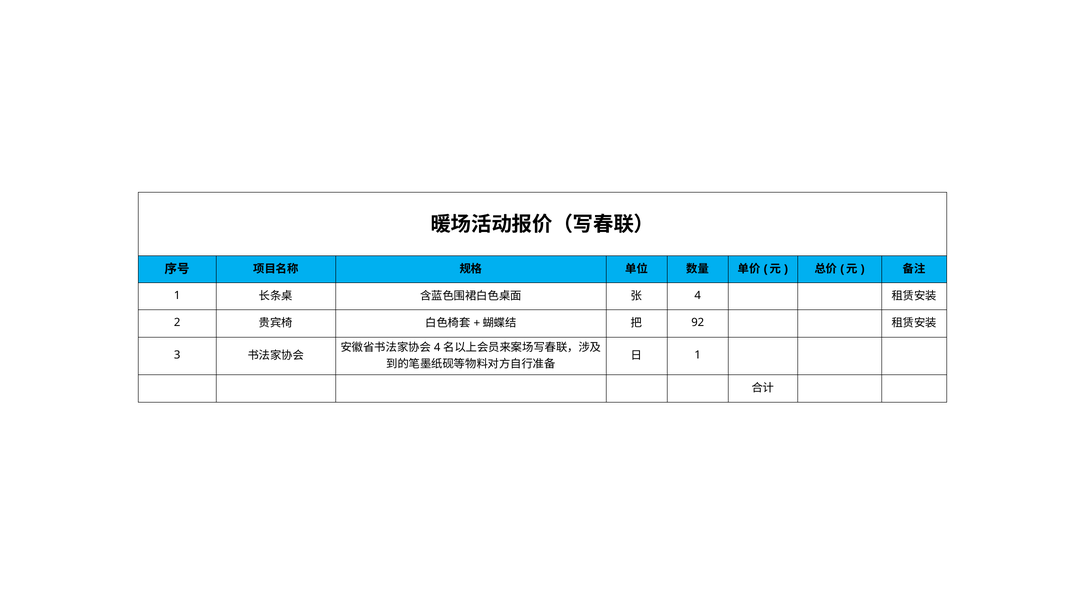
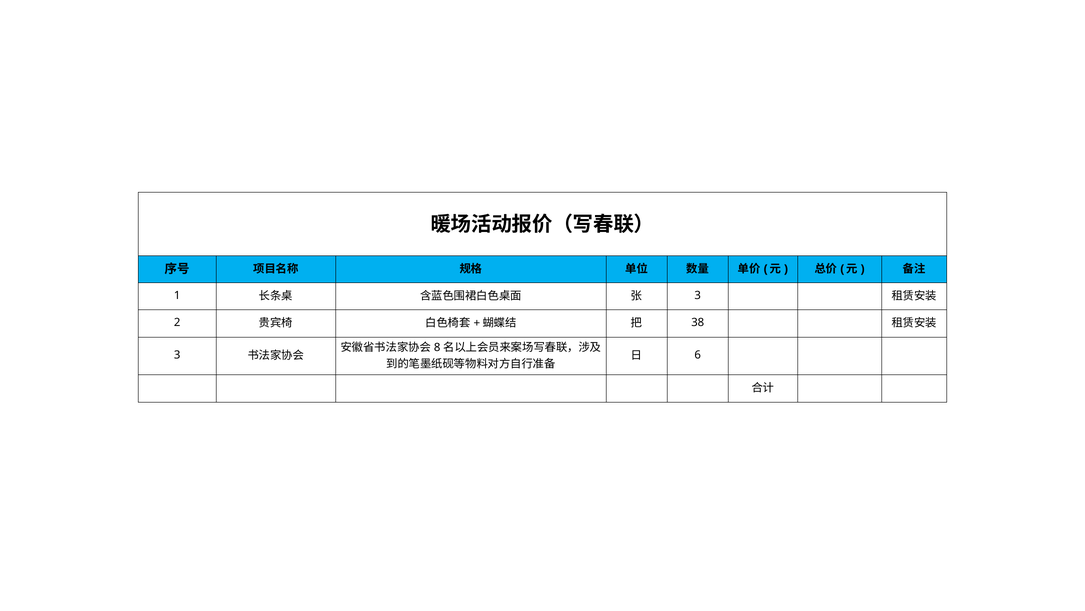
4: 4 -> 3 (698, 295)
92: 92 -> 38 (698, 322)
4: 4 -> 8 (437, 347)
1: 1 -> 6 (698, 355)
